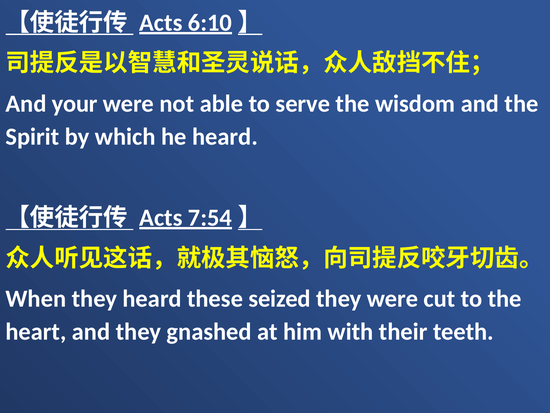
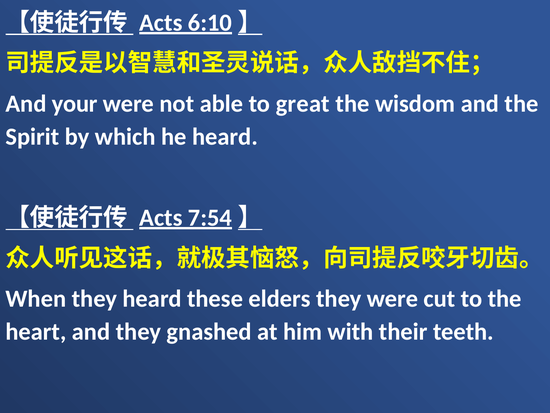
serve: serve -> great (303, 104)
seized: seized -> elders (280, 298)
